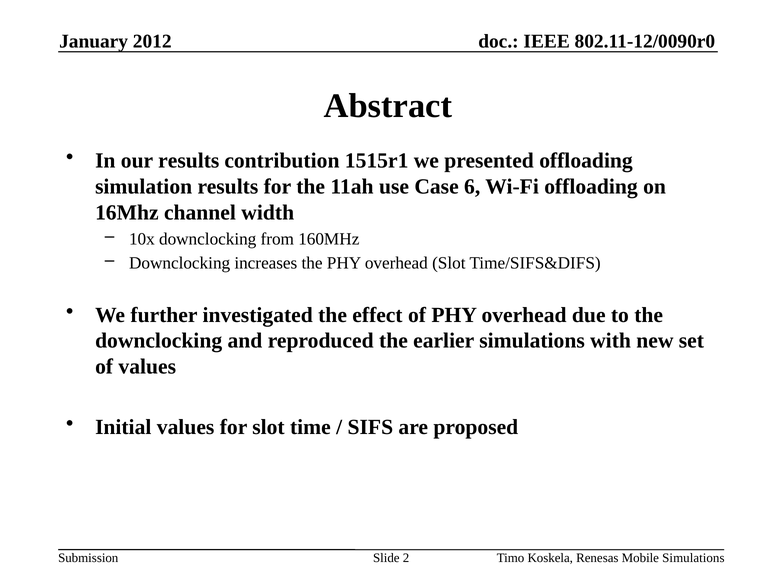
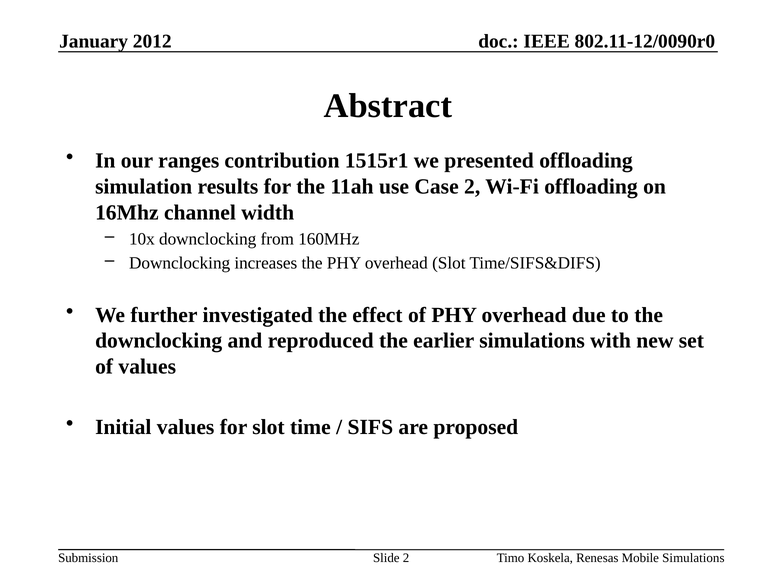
our results: results -> ranges (189, 161)
Case 6: 6 -> 2 (472, 187)
